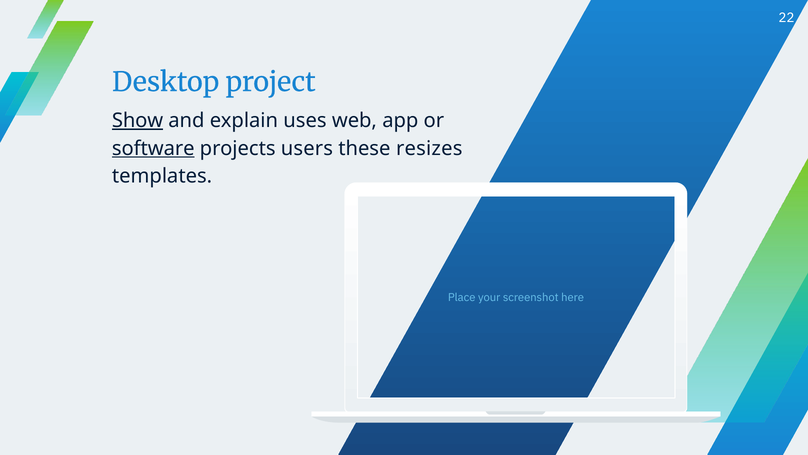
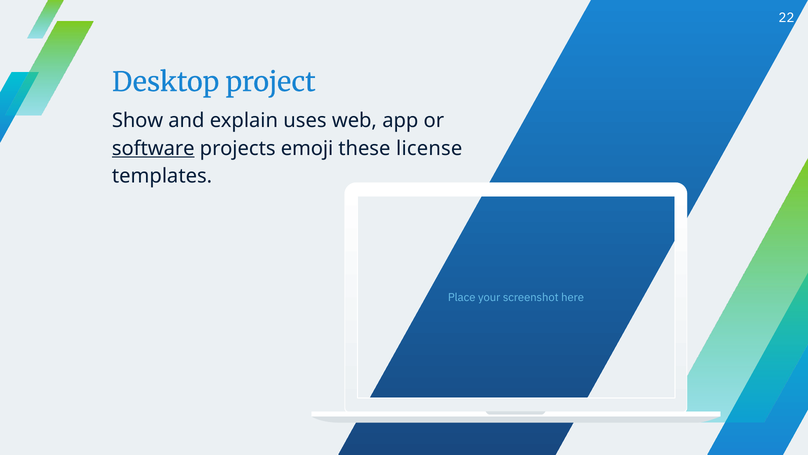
Show underline: present -> none (138, 120)
users: users -> emoji (307, 148)
resizes: resizes -> license (429, 148)
